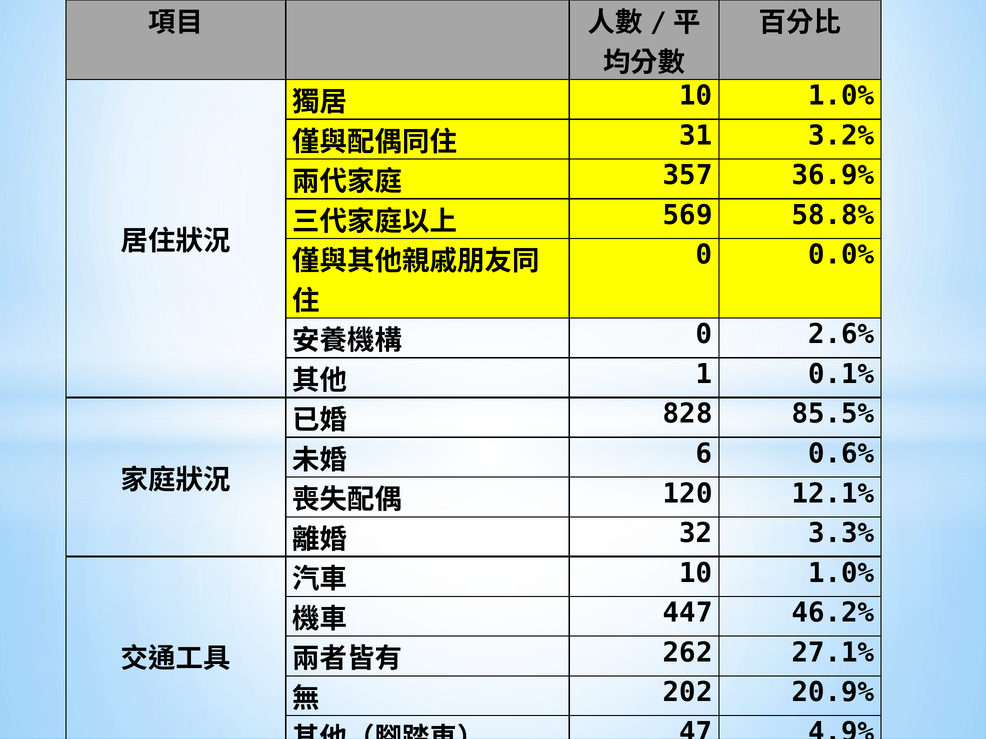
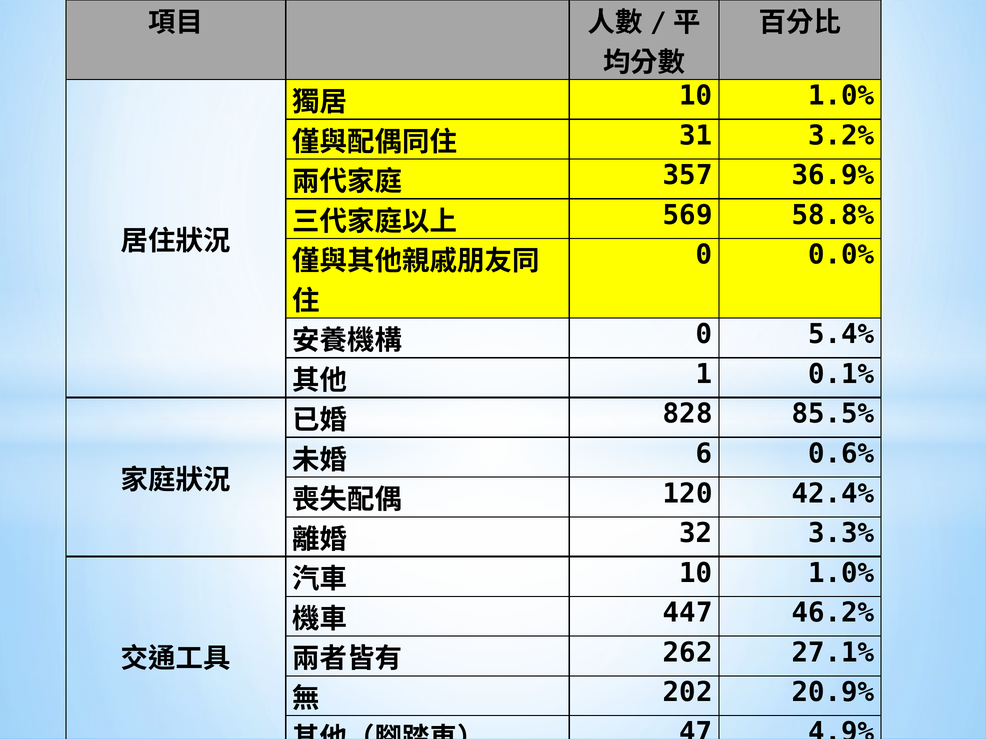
2.6%: 2.6% -> 5.4% (841, 335)
12.1%: 12.1% -> 42.4% (833, 494)
